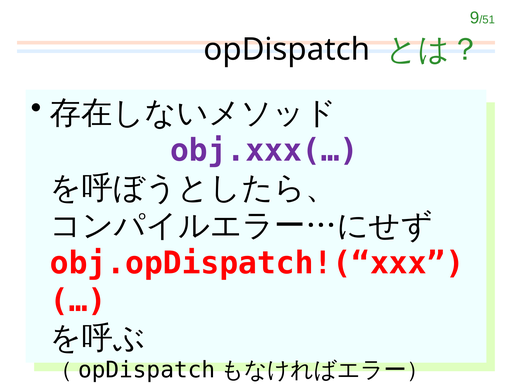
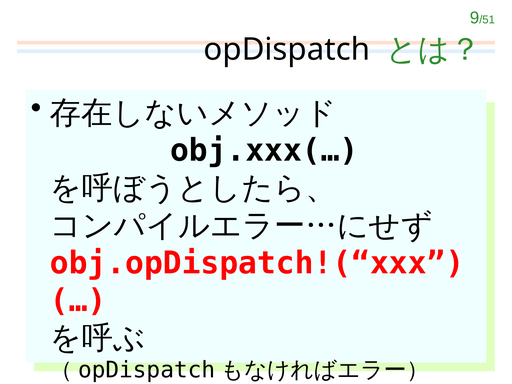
obj.xxx(… colour: purple -> black (264, 151)
